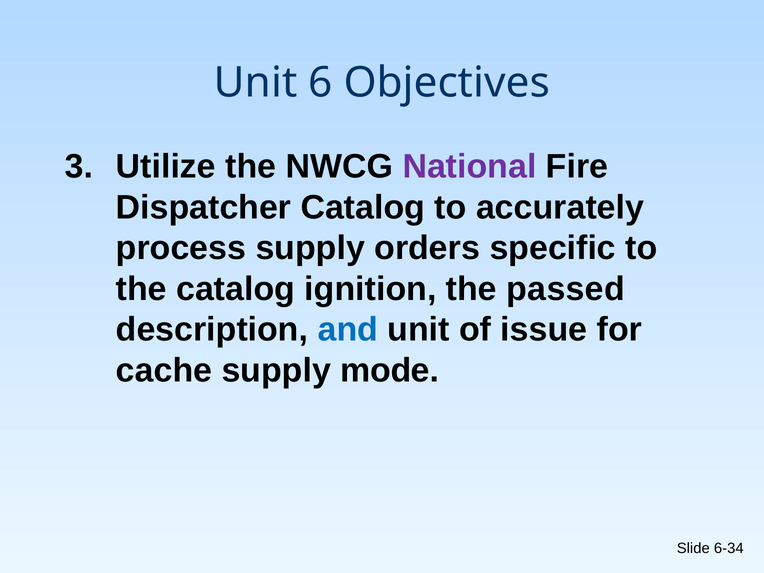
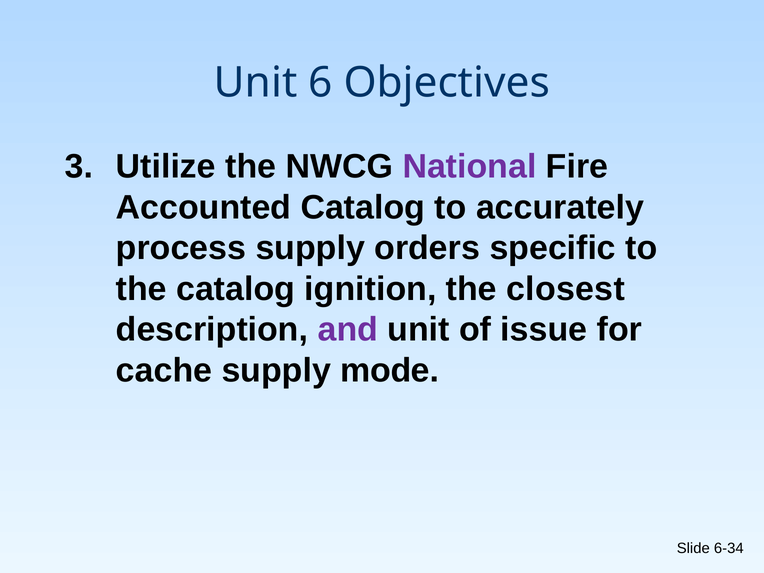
Dispatcher: Dispatcher -> Accounted (204, 207)
passed: passed -> closest (566, 289)
and colour: blue -> purple (348, 330)
